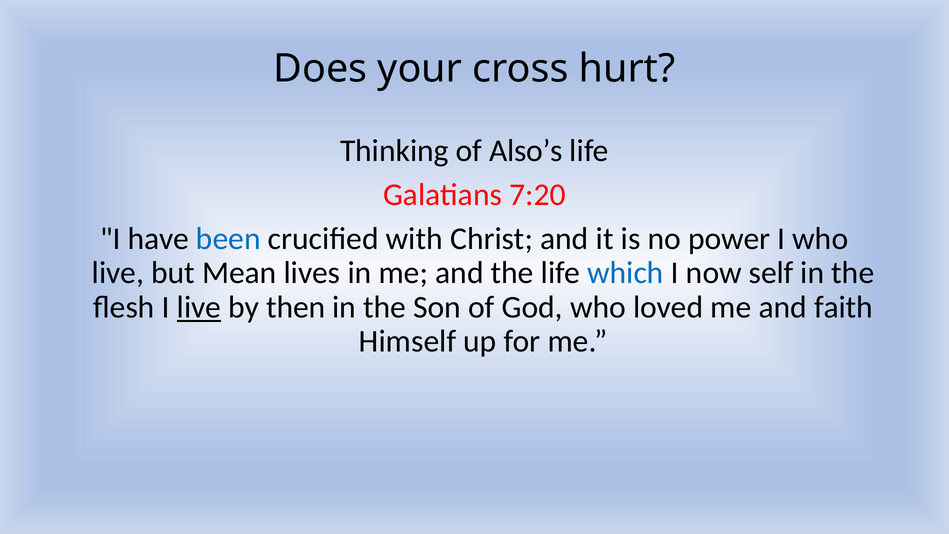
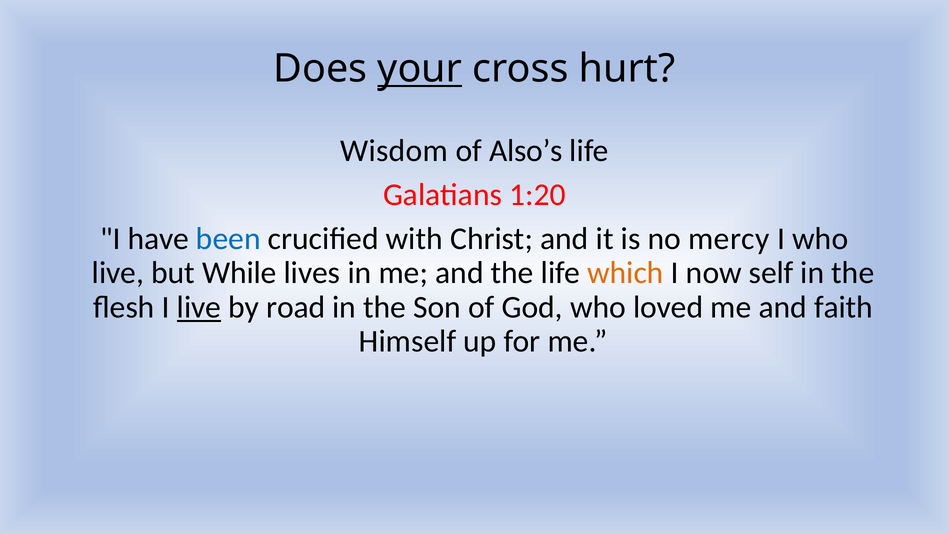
your underline: none -> present (420, 69)
Thinking: Thinking -> Wisdom (394, 151)
7:20: 7:20 -> 1:20 (537, 195)
power: power -> mercy (729, 239)
Mean: Mean -> While (239, 273)
which colour: blue -> orange (625, 273)
then: then -> road (296, 307)
